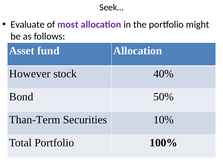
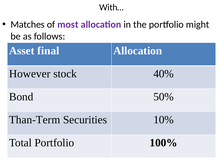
Seek…: Seek… -> With… (112, 7)
Evaluate: Evaluate -> Matches (28, 24)
fund: fund -> final (48, 51)
